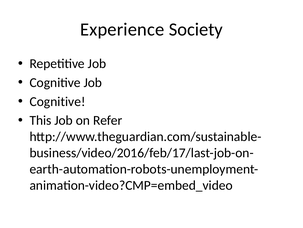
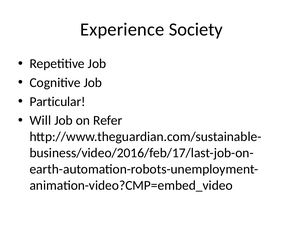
Cognitive: Cognitive -> Particular (58, 101)
This: This -> Will (40, 120)
